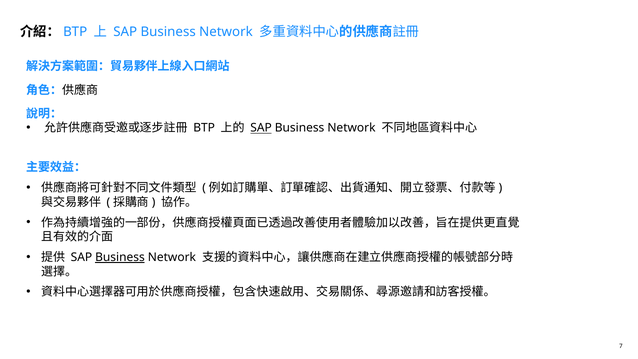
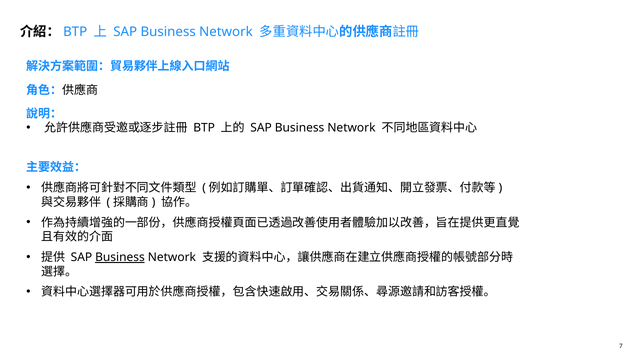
SAP underline: present -> none (261, 128)
